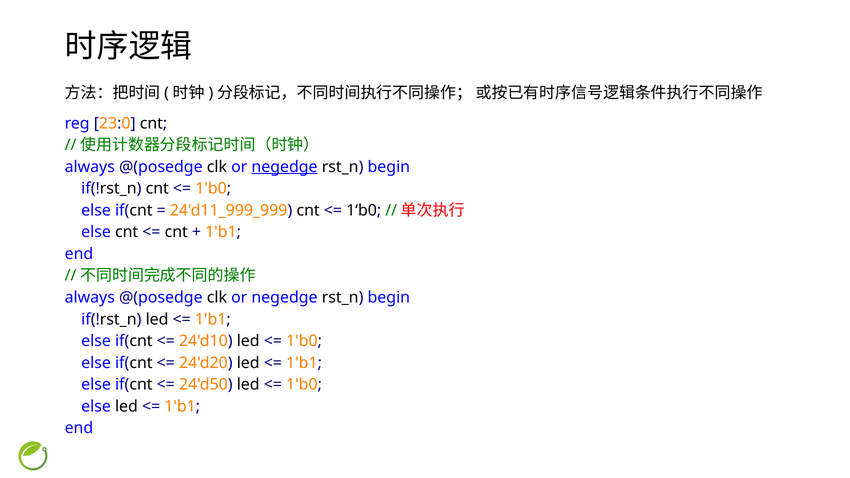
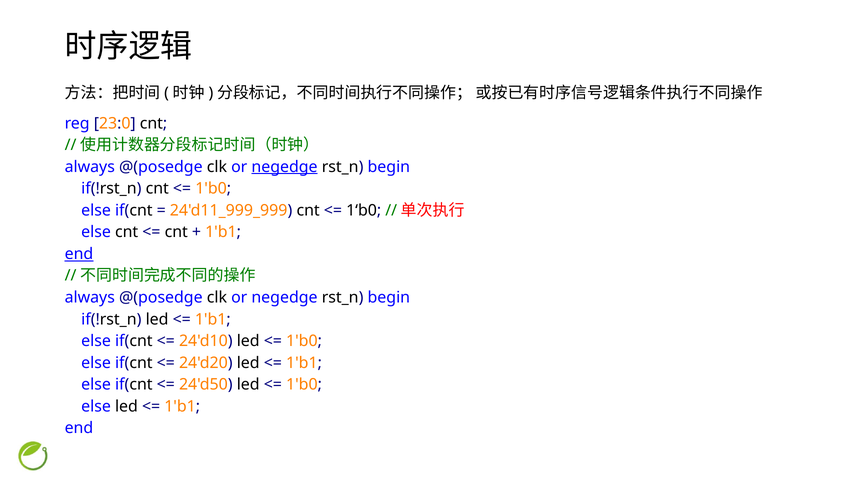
end underline: none -> present (79, 254)
